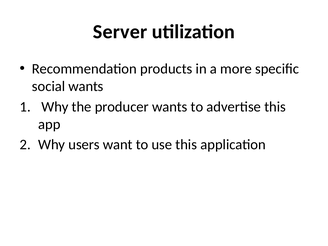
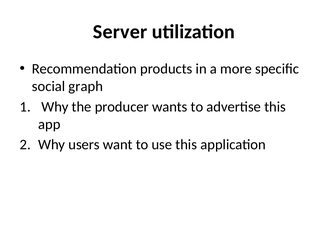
social wants: wants -> graph (86, 86)
